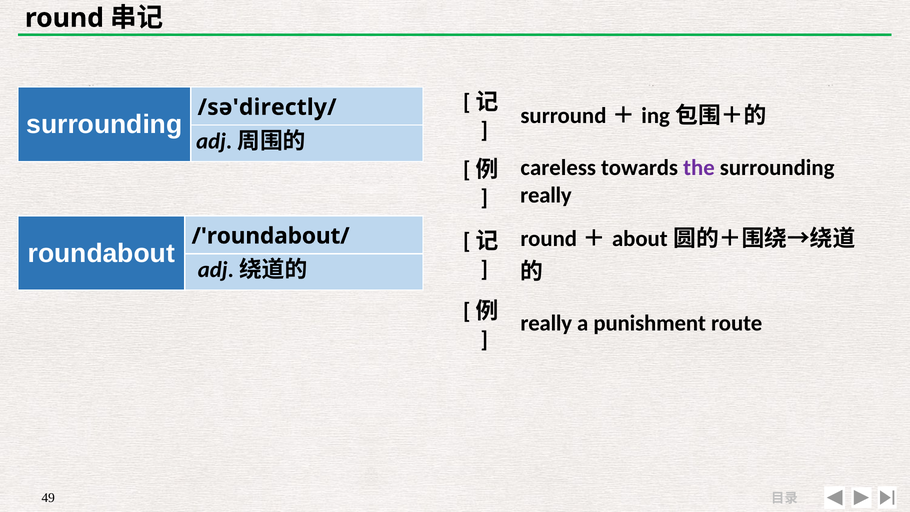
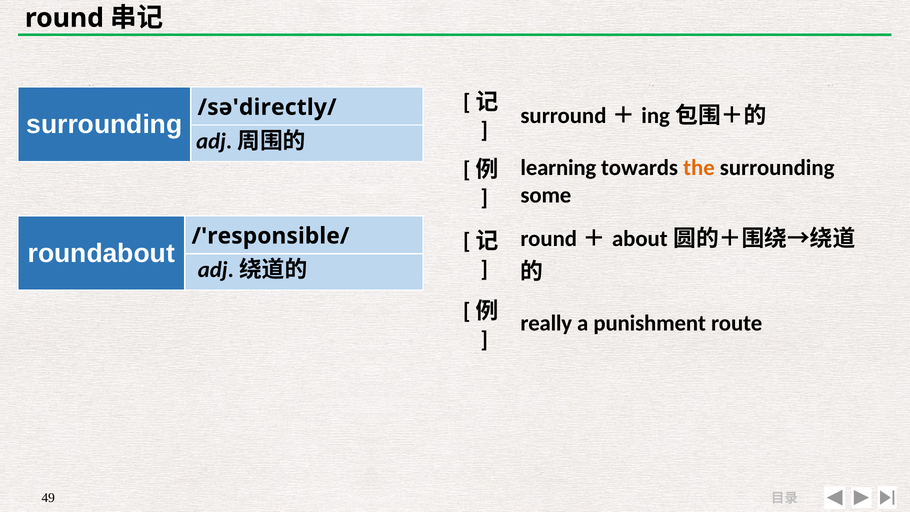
careless: careless -> learning (558, 167)
the colour: purple -> orange (699, 167)
really: really -> some (546, 195)
/'roundabout/: /'roundabout/ -> /'responsible/ (270, 236)
